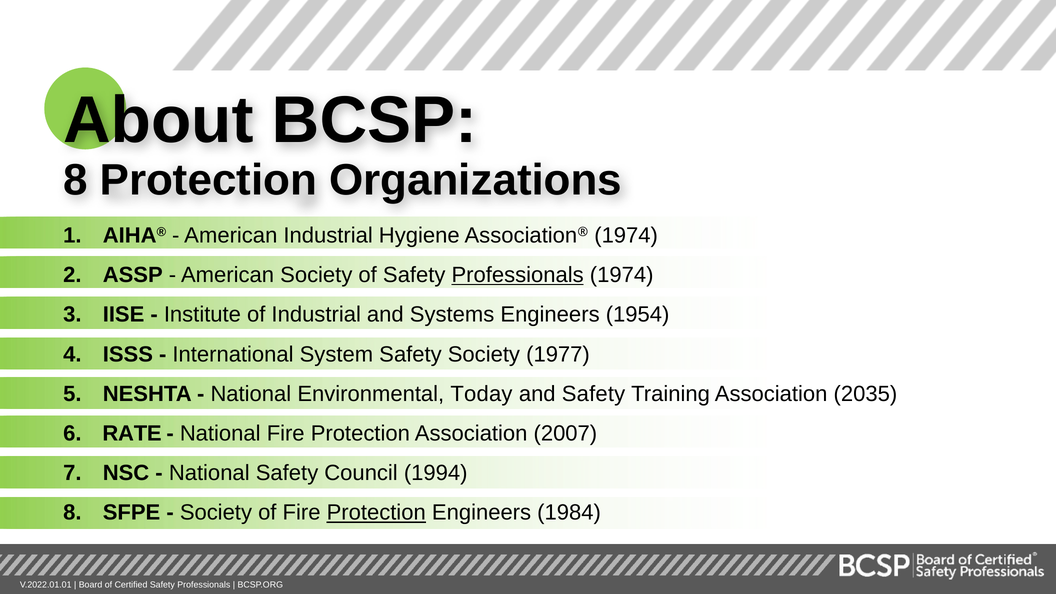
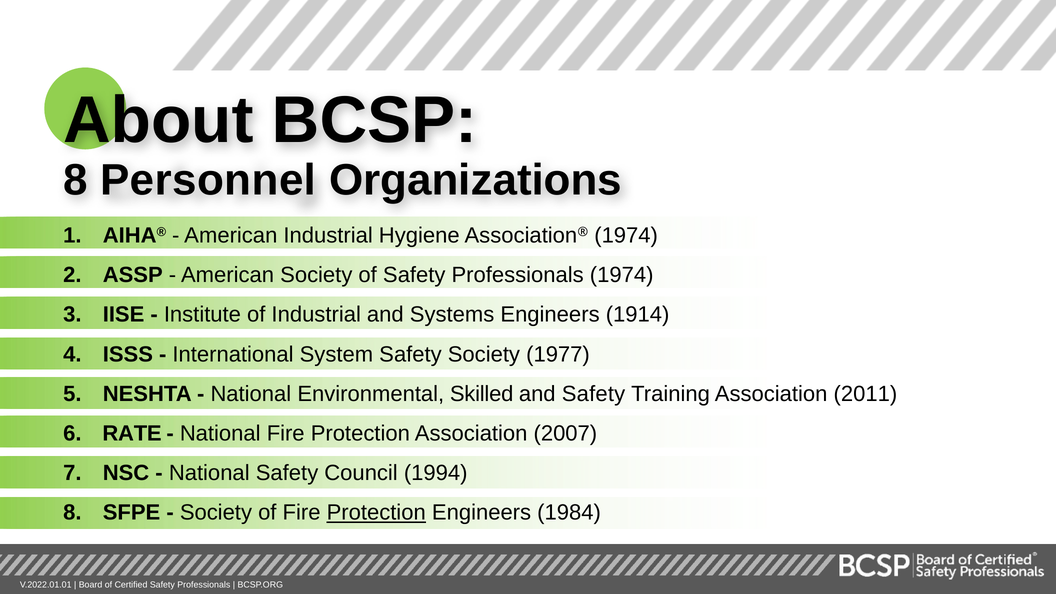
8 Protection: Protection -> Personnel (208, 180)
Professionals underline: present -> none (518, 275)
1954: 1954 -> 1914 (638, 315)
Today: Today -> Skilled (482, 394)
2035: 2035 -> 2011 (865, 394)
